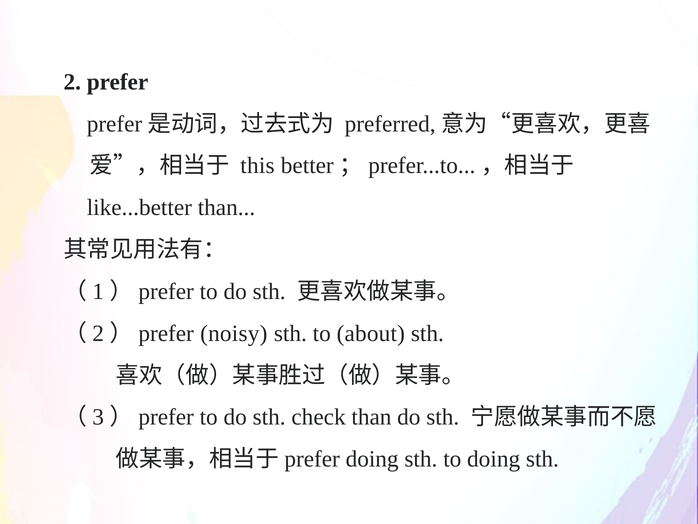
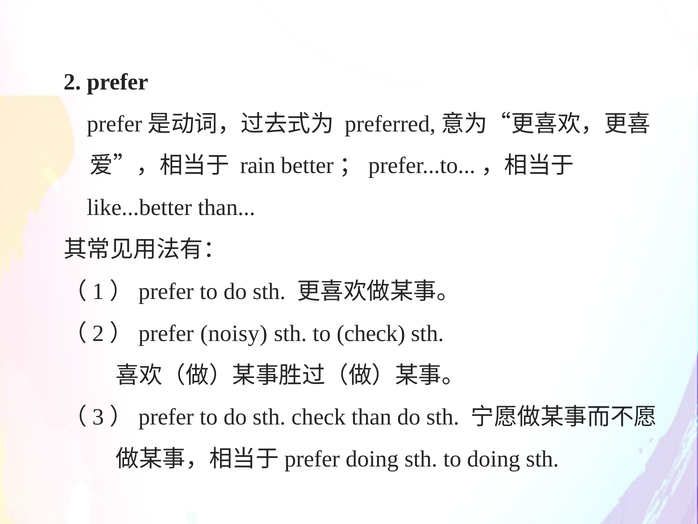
this: this -> rain (258, 166)
to about: about -> check (371, 333)
